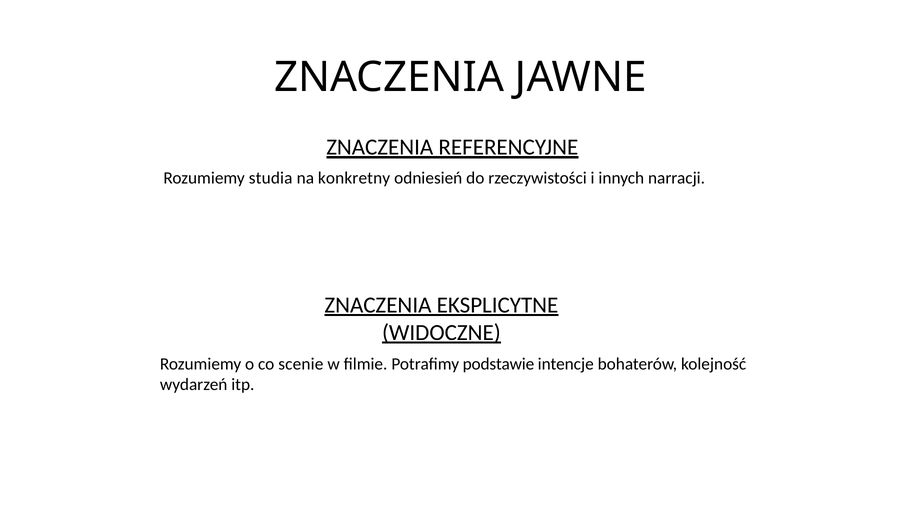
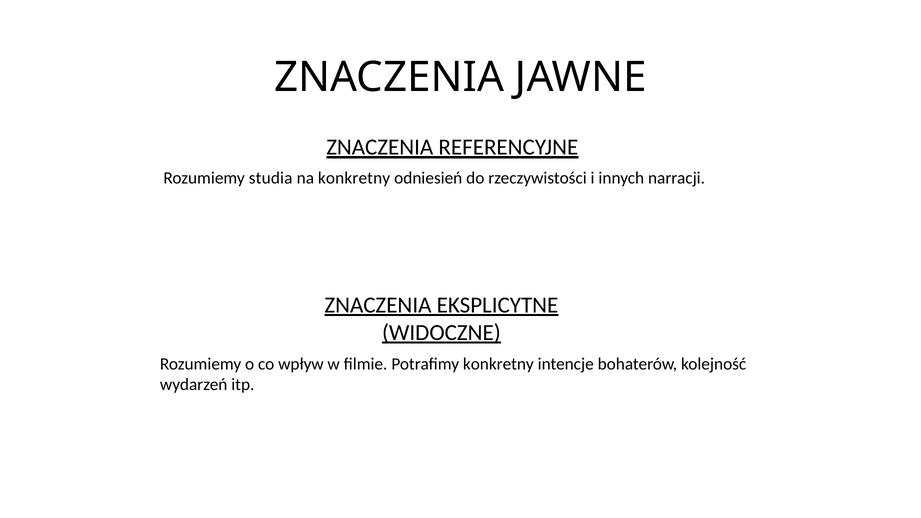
scenie: scenie -> wpływ (301, 364)
Potrafimy podstawie: podstawie -> konkretny (498, 364)
